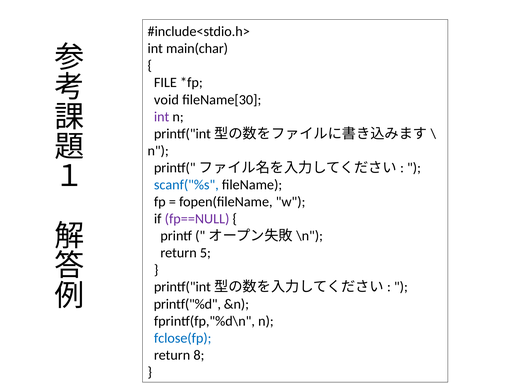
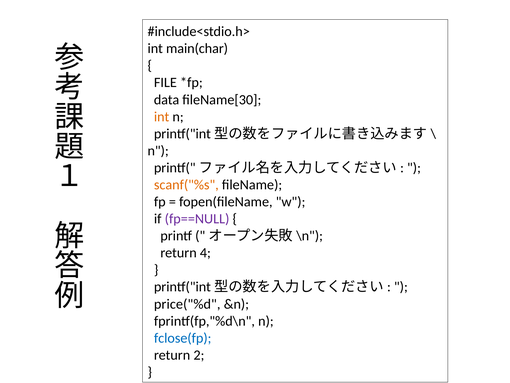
void: void -> data (167, 100)
int colour: purple -> orange (162, 117)
scanf("%s colour: blue -> orange (186, 185)
5: 5 -> 4 (205, 253)
printf("%d: printf("%d -> price("%d (187, 304)
8: 8 -> 2 (199, 355)
